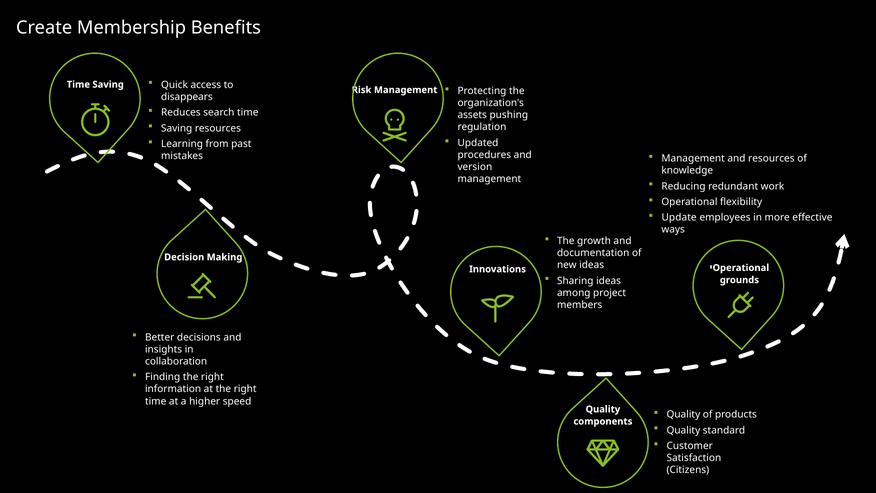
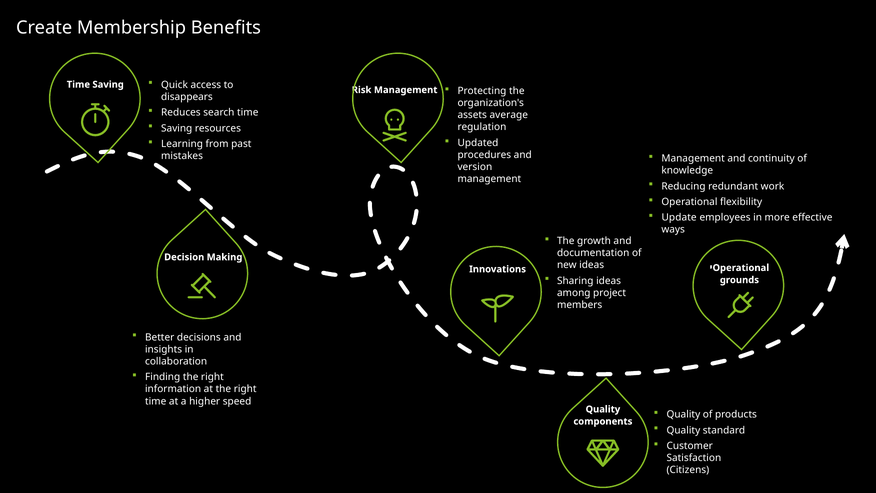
pushing: pushing -> average (509, 115)
and resources: resources -> continuity (771, 158)
